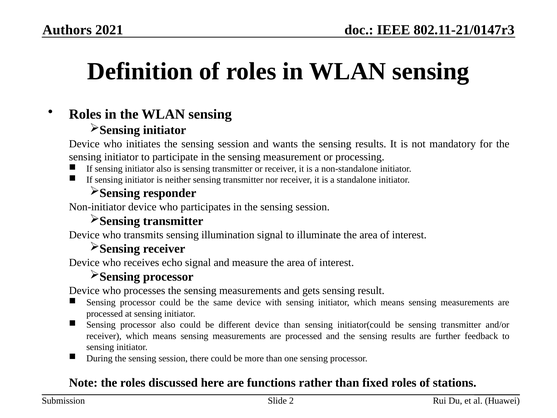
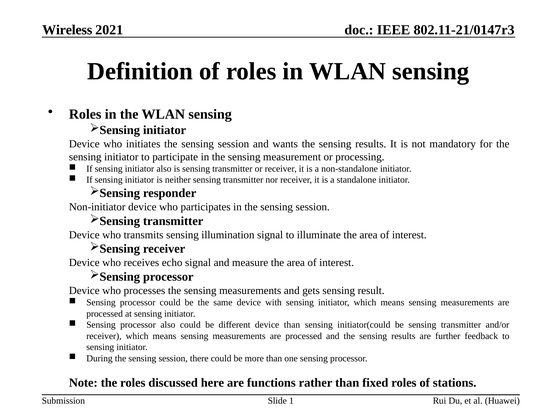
Authors: Authors -> Wireless (67, 30)
2: 2 -> 1 (291, 401)
